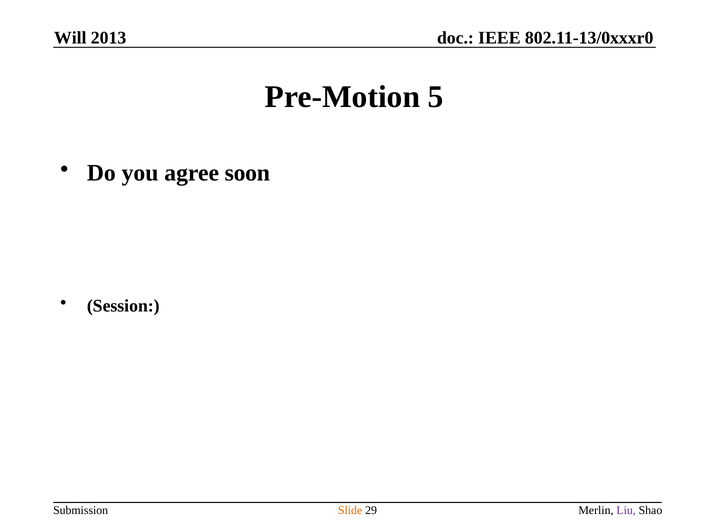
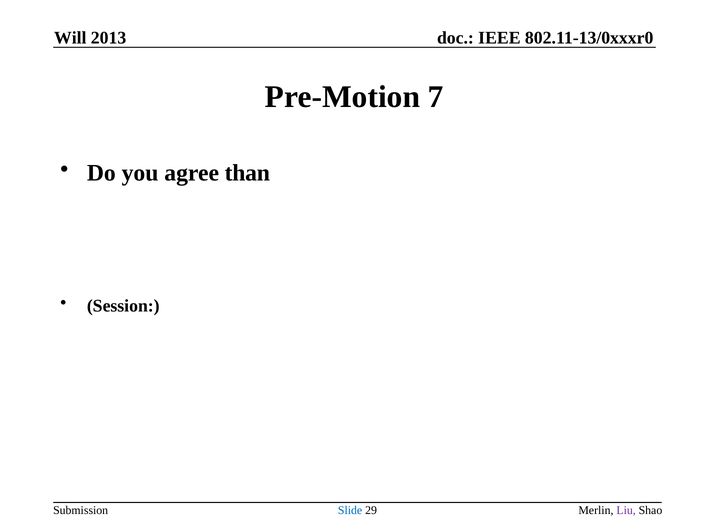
5: 5 -> 7 (436, 97)
soon: soon -> than (247, 173)
Slide colour: orange -> blue (350, 510)
